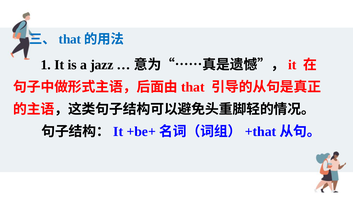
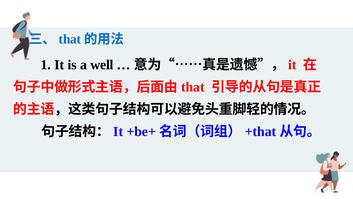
jazz: jazz -> well (102, 65)
